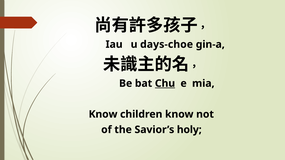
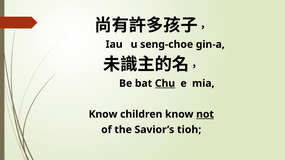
days-choe: days-choe -> seng-choe (167, 44)
not underline: none -> present (205, 114)
holy: holy -> tioh (189, 130)
